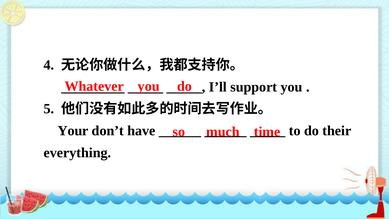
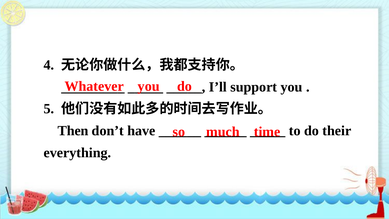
Your: Your -> Then (73, 131)
